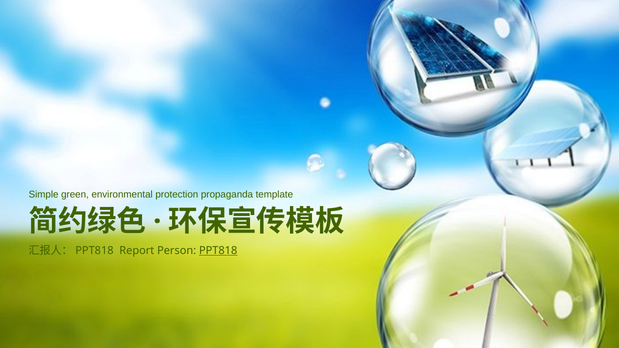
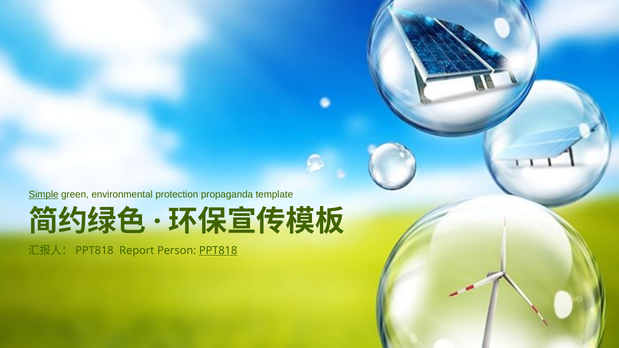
Simple underline: none -> present (44, 194)
